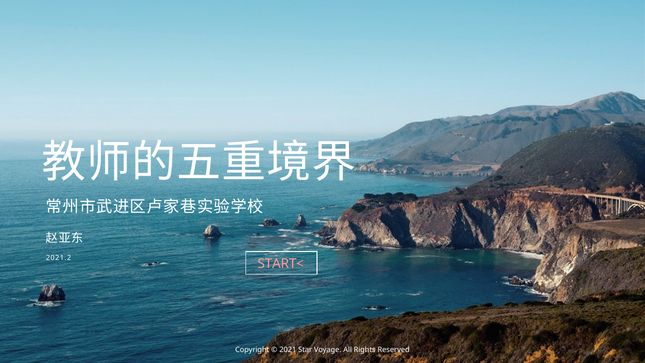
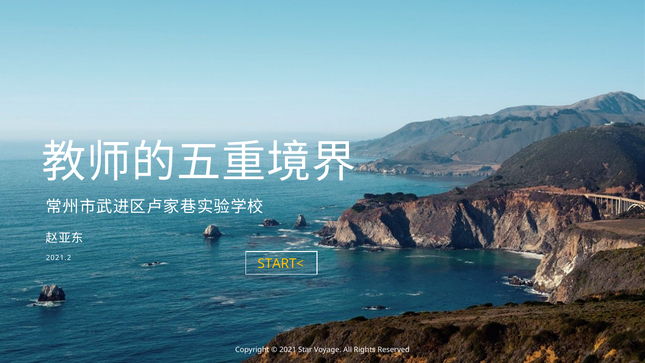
START< colour: pink -> yellow (281, 264)
